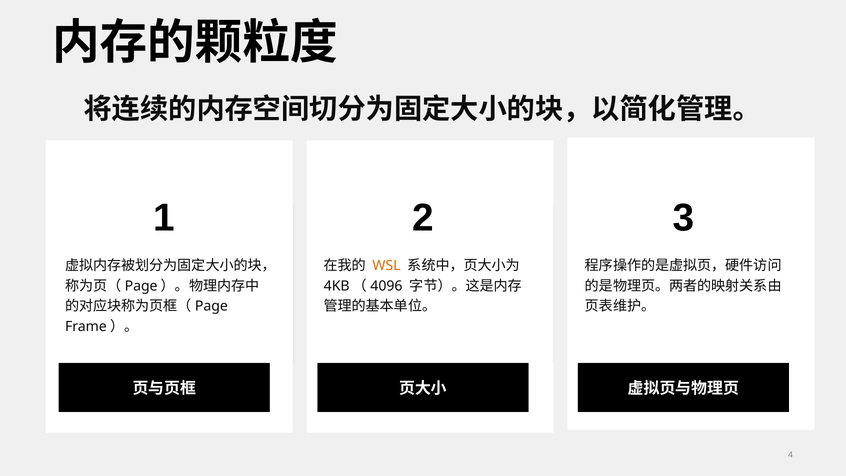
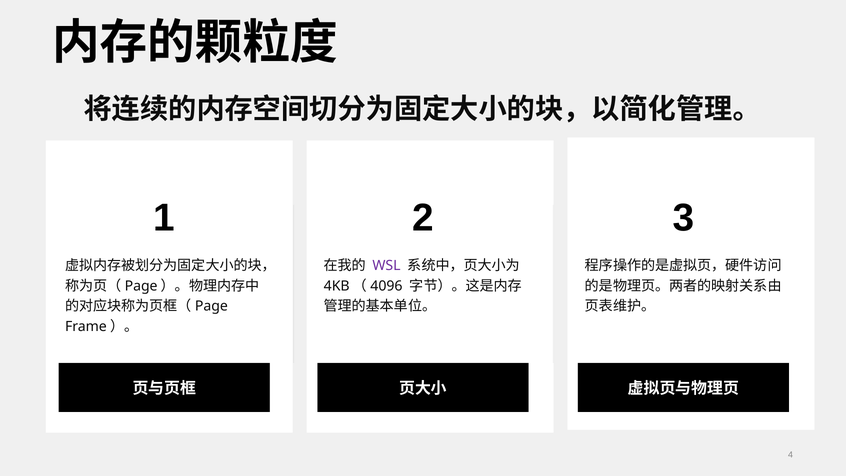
WSL colour: orange -> purple (386, 266)
